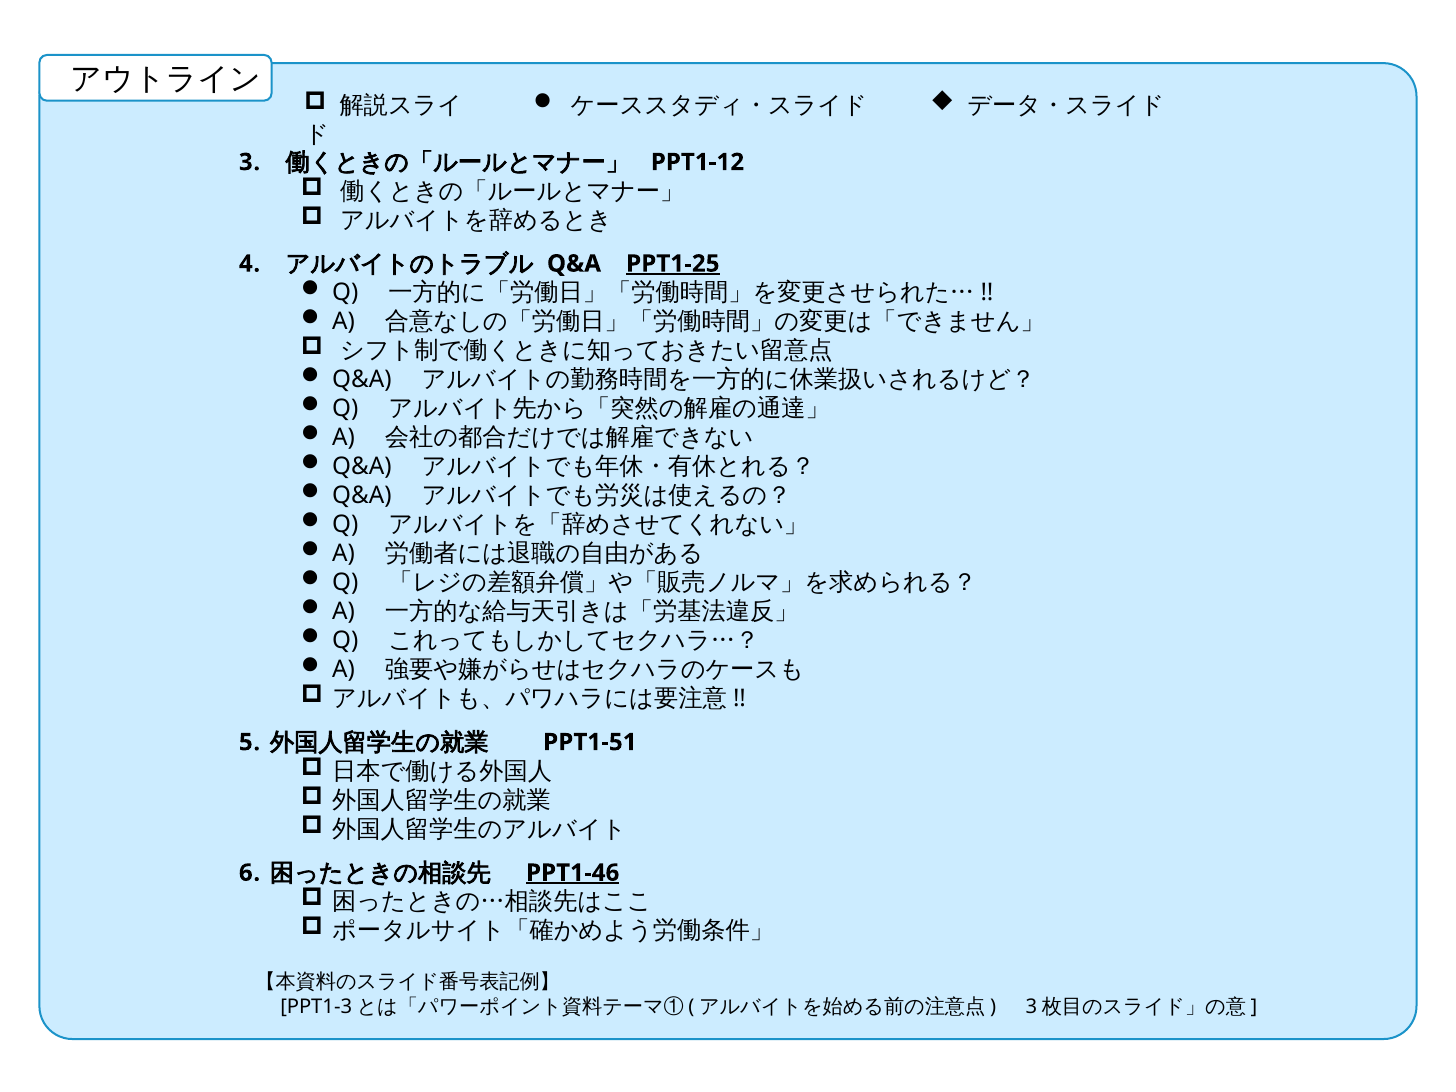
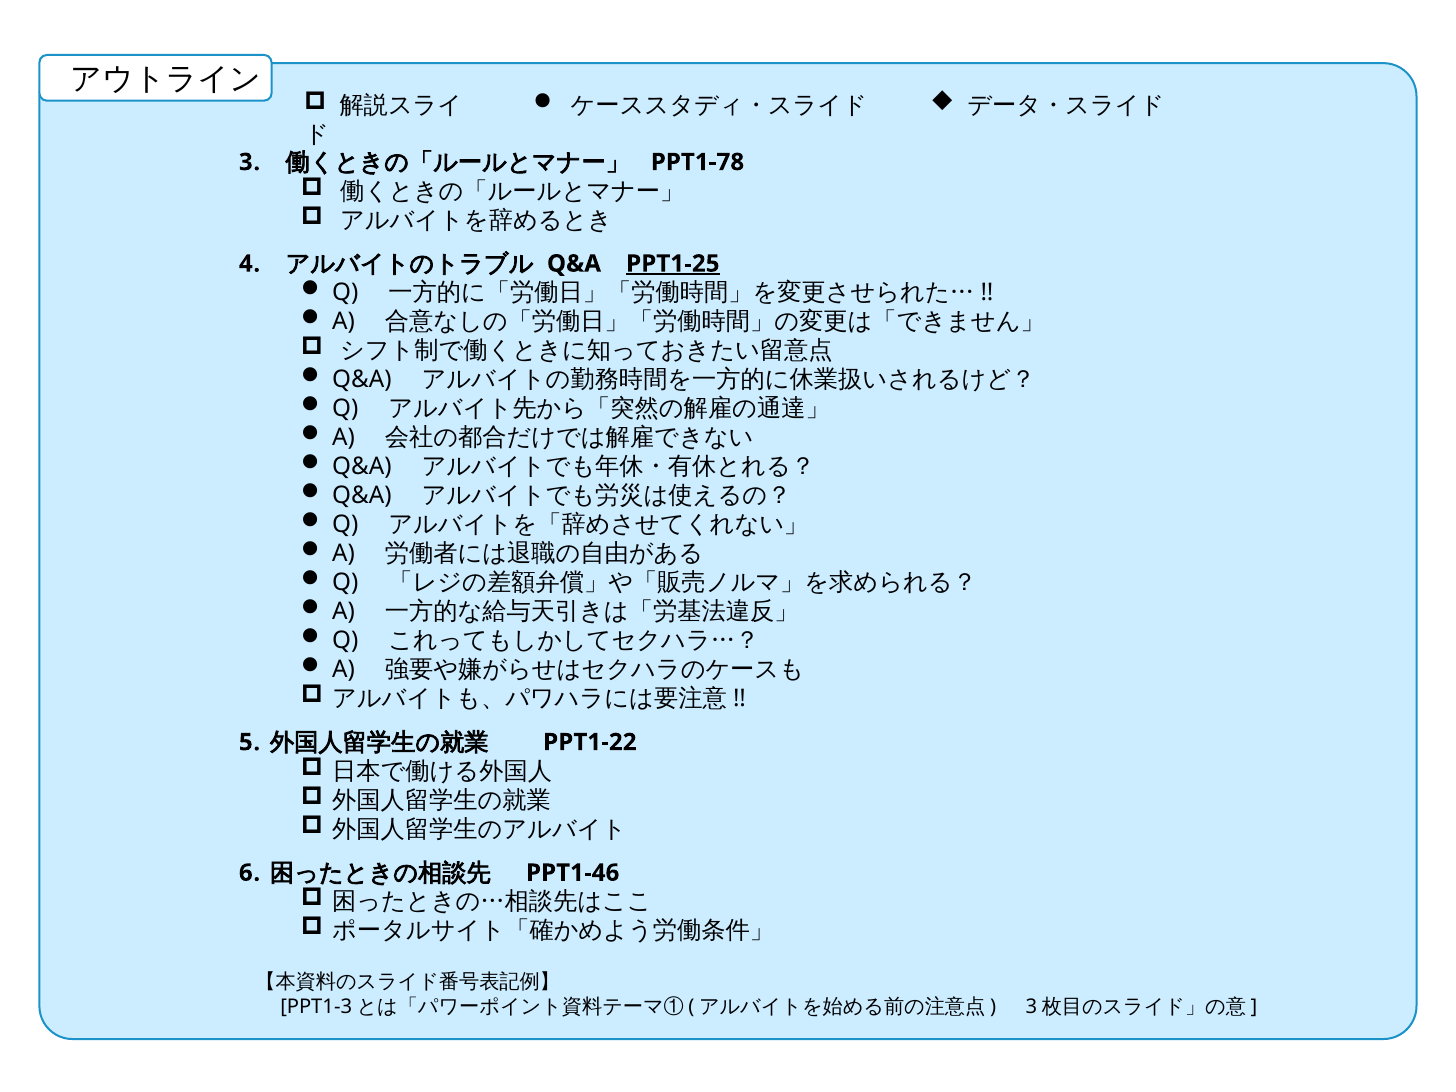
PPT1-12: PPT1-12 -> PPT1-78 (697, 162)
PPT1-51: PPT1-51 -> PPT1-22 (590, 742)
PPT1-46 underline: present -> none (573, 873)
